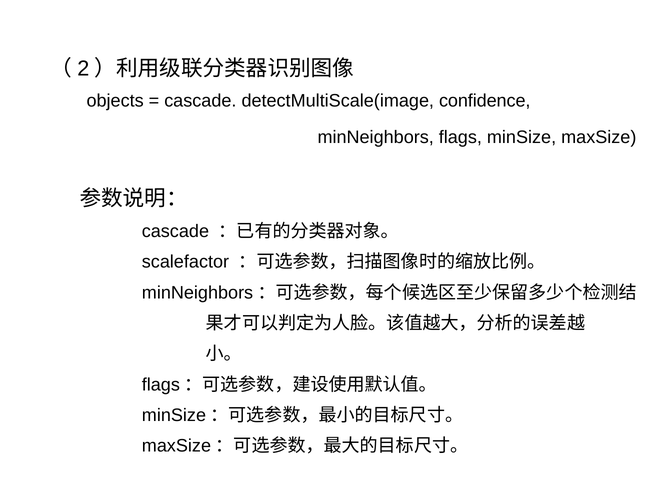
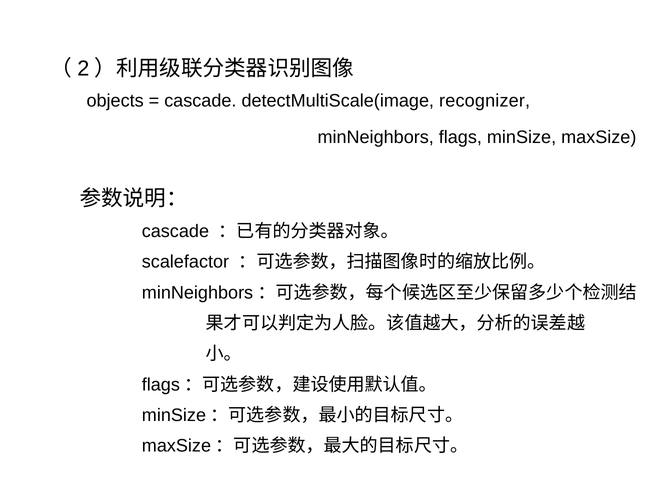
confidence: confidence -> recognizer (485, 101)
